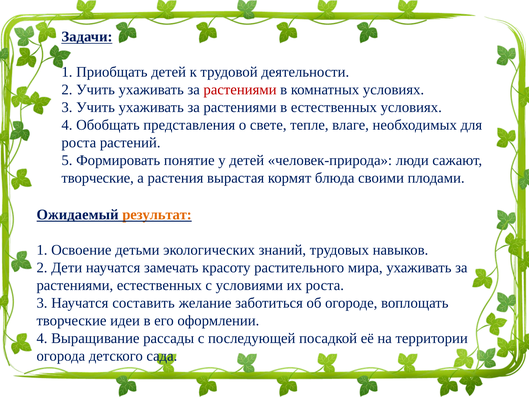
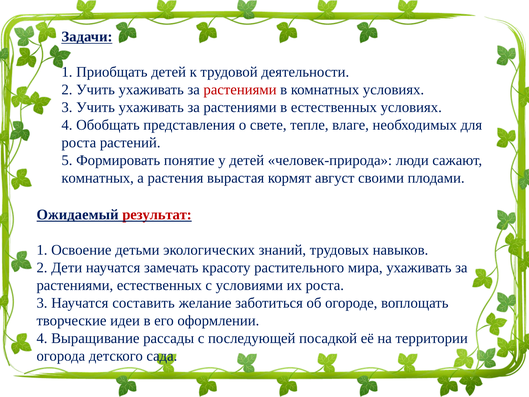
творческие: творческие -> комнатных (98, 178)
блюда: блюда -> август (335, 178)
результат colour: orange -> red (157, 214)
